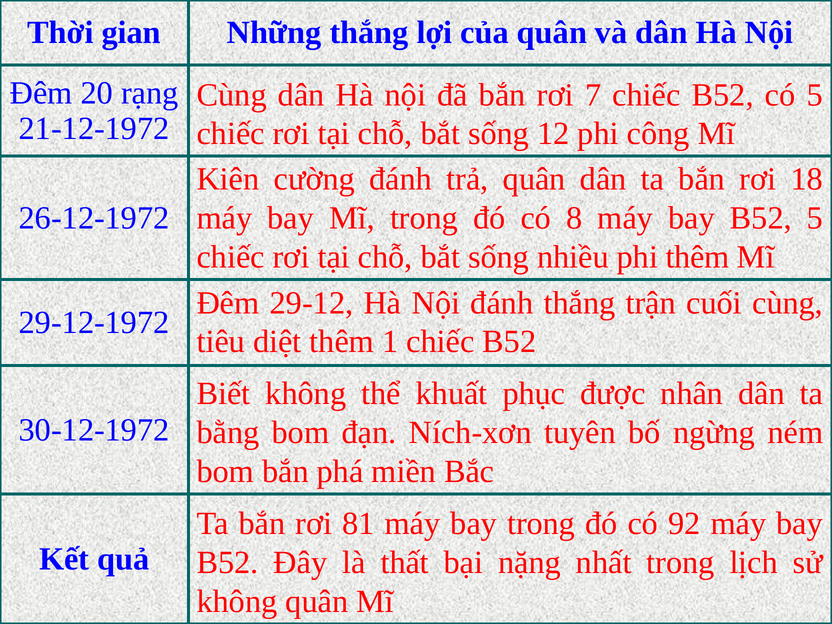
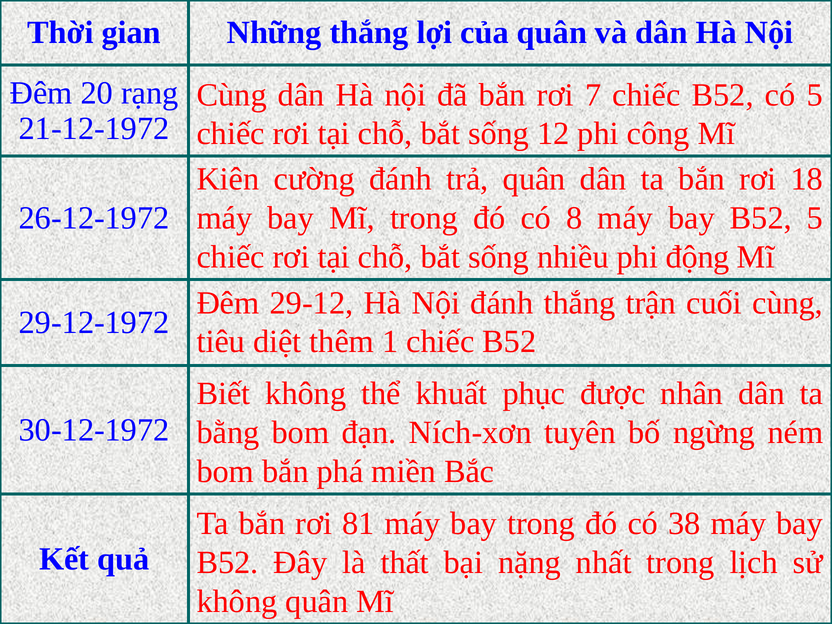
phi thêm: thêm -> động (698, 257)
92: 92 -> 38 (684, 524)
